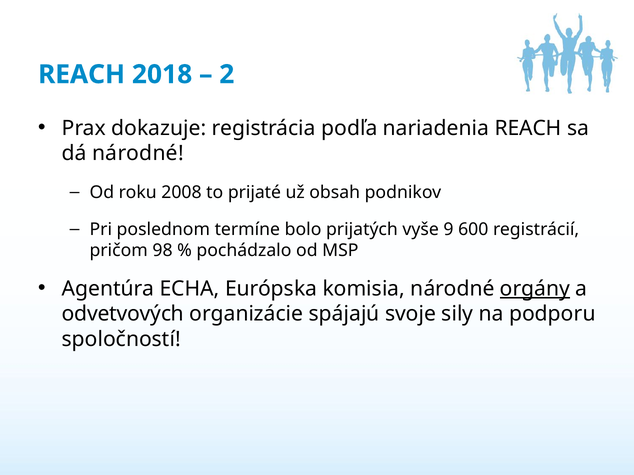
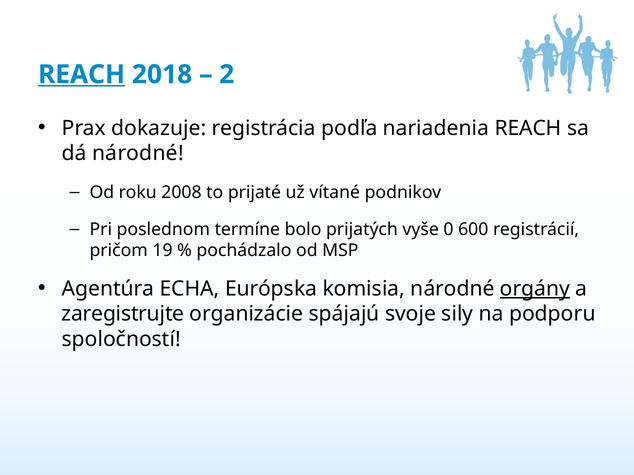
REACH underline: none -> present (82, 75)
obsah: obsah -> vítané (335, 193)
9: 9 -> 0 (449, 230)
98: 98 -> 19 (163, 251)
odvetvových: odvetvových -> zaregistrujte (123, 314)
